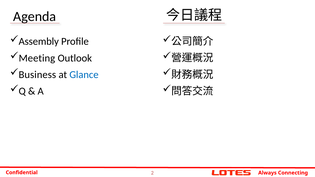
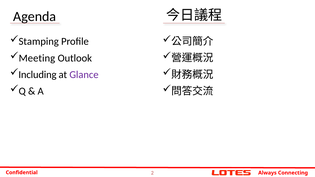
Assembly: Assembly -> Stamping (39, 42)
Business: Business -> Including (37, 75)
Glance colour: blue -> purple (84, 75)
